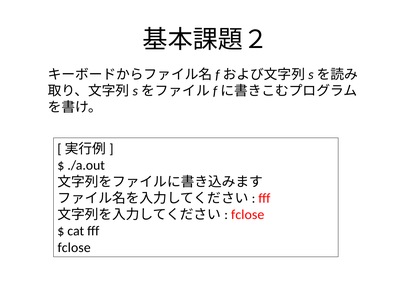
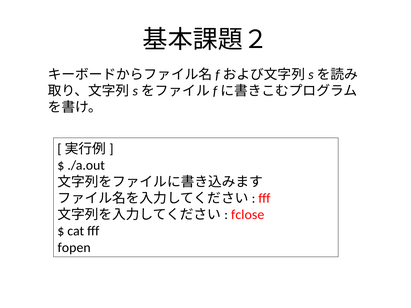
fclose: fclose -> fopen (74, 248)
